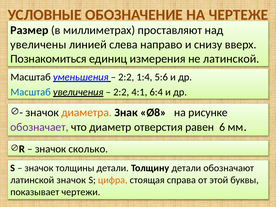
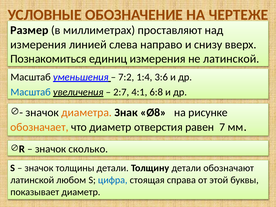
увеличены: увеличены -> измерения (38, 45)
2:2: 2:2 -> 7:2 (126, 77)
5:6: 5:6 -> 3:6 (161, 77)
2:2: 2:2 -> 2:7 (121, 92)
6:4: 6:4 -> 6:8 (156, 92)
обозначает colour: purple -> orange (39, 127)
6: 6 -> 7 (222, 127)
латинской значок: значок -> любом (71, 180)
цифра colour: orange -> blue (113, 180)
показывает чертежи: чертежи -> диаметр (81, 192)
